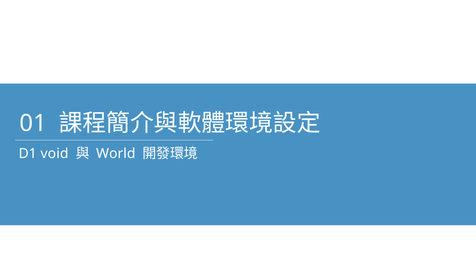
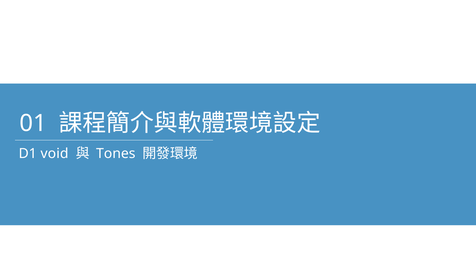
World: World -> Tones (116, 153)
